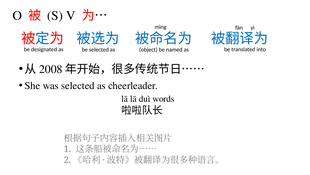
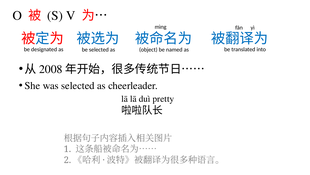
words: words -> pretty (163, 98)
